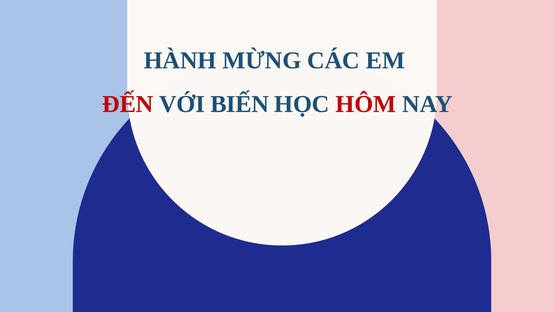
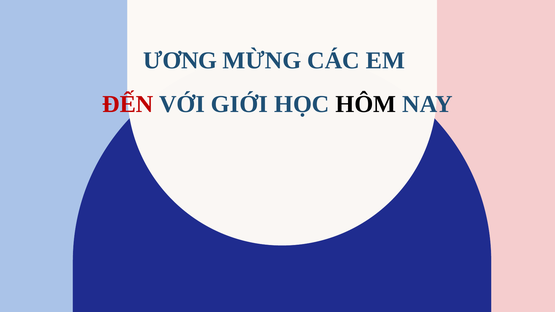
HÀNH: HÀNH -> ƯƠNG (180, 60)
BIẾN: BIẾN -> GIỚI (239, 104)
HÔM colour: red -> black (366, 104)
